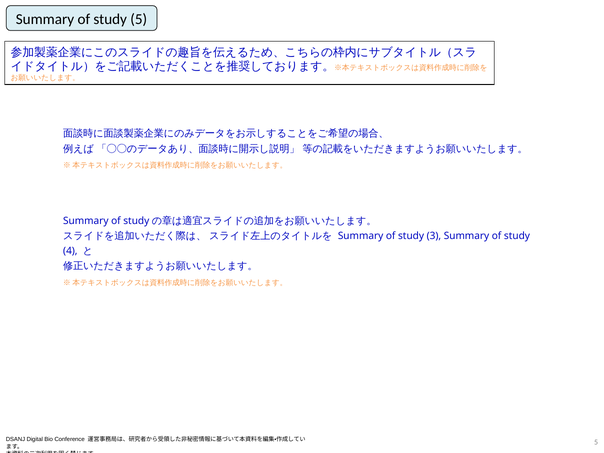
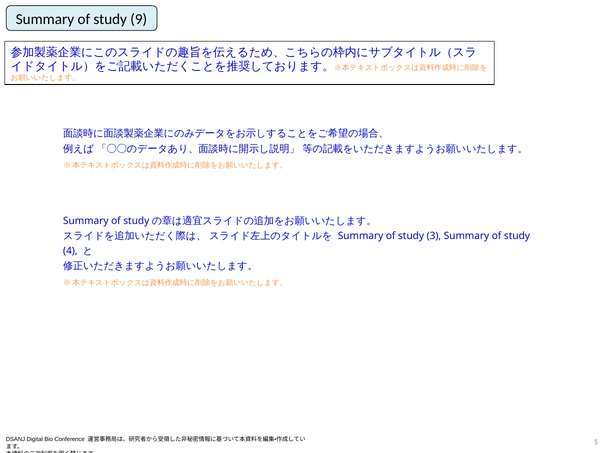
study 5: 5 -> 9 (139, 19)
